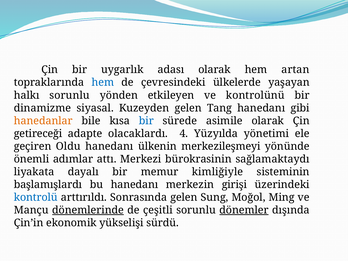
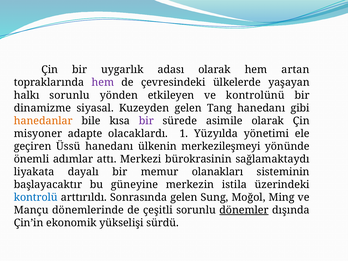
hem colour: blue -> purple (103, 82)
bir colour: blue -> purple (146, 121)
getireceği: getireceği -> misyoner (38, 134)
4: 4 -> 1 (184, 134)
Oldu: Oldu -> Üssü (68, 146)
kimliğiyle: kimliğiyle -> olanakları (218, 172)
başlamışlardı: başlamışlardı -> başlayacaktır (48, 185)
bu hanedanı: hanedanı -> güneyine (134, 185)
girişi: girişi -> istila (234, 185)
dönemlerinde underline: present -> none (88, 210)
